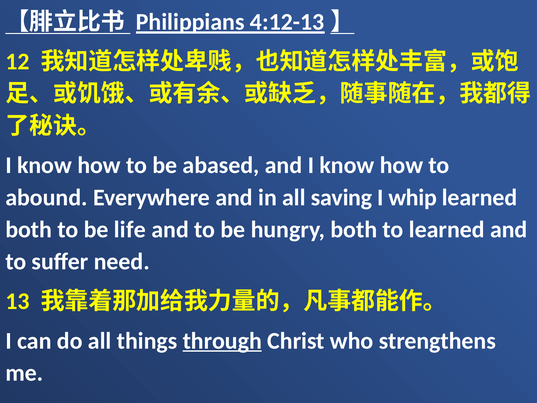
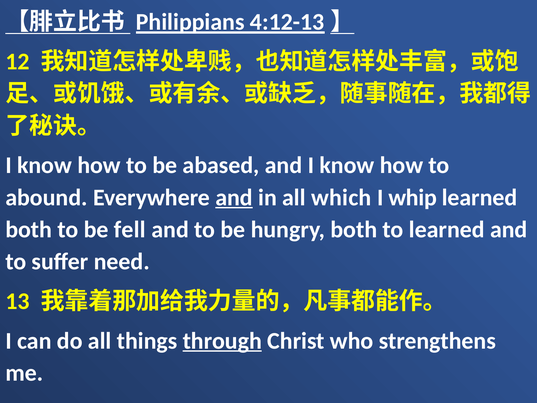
and underline: none -> present (234, 197)
saving: saving -> which (341, 197)
life: life -> fell (130, 229)
